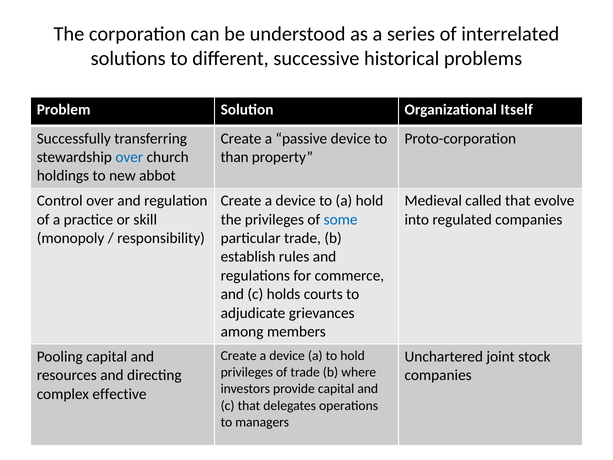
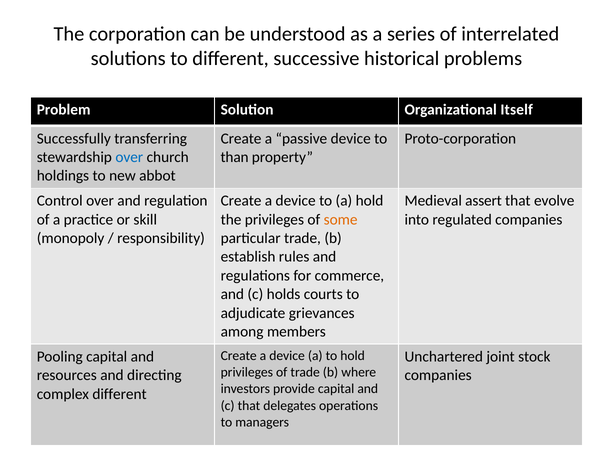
called: called -> assert (484, 201)
some colour: blue -> orange (341, 219)
complex effective: effective -> different (120, 394)
